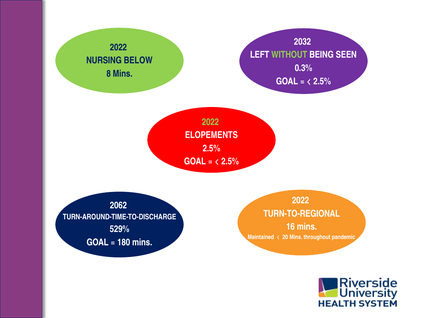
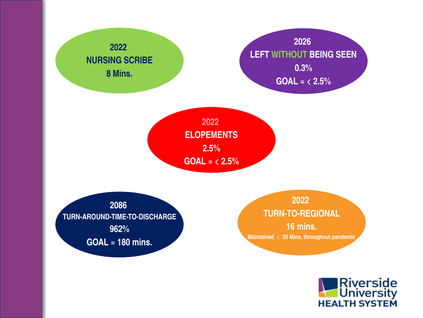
2032: 2032 -> 2026 (302, 42)
BELOW: BELOW -> SCRIBE (138, 60)
2022 colour: light green -> pink (210, 122)
2062: 2062 -> 2086 (118, 205)
529%: 529% -> 962% (119, 229)
